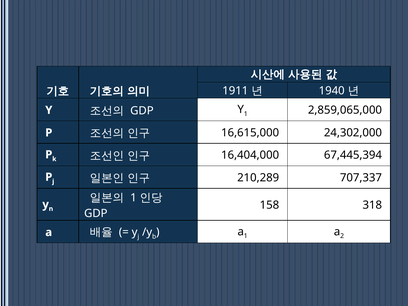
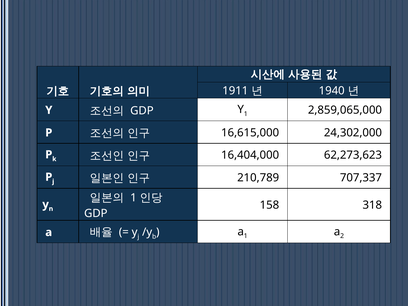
67,445,394: 67,445,394 -> 62,273,623 (353, 155)
210,289: 210,289 -> 210,789 (258, 178)
